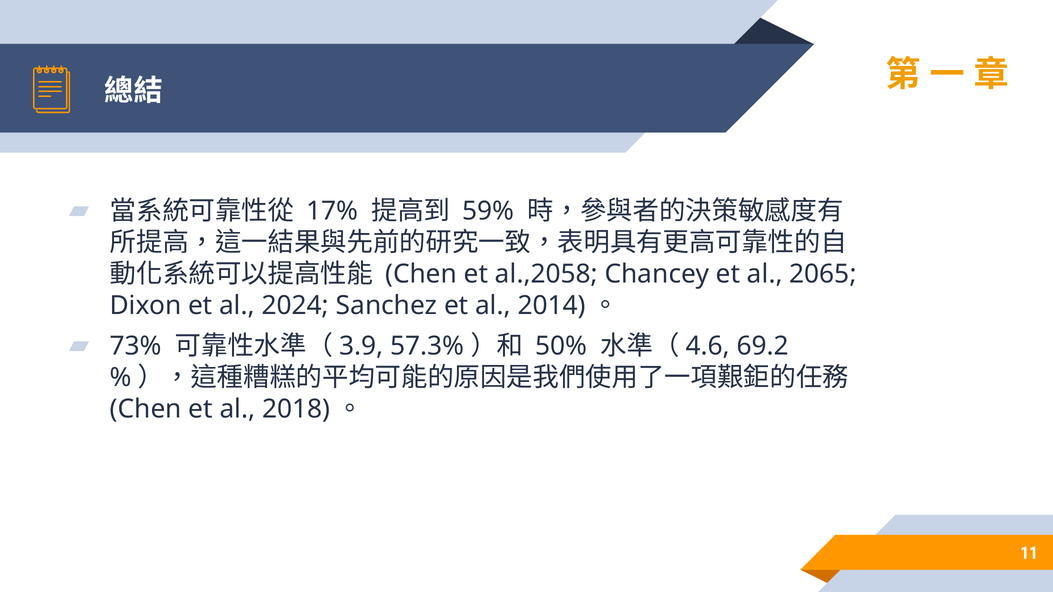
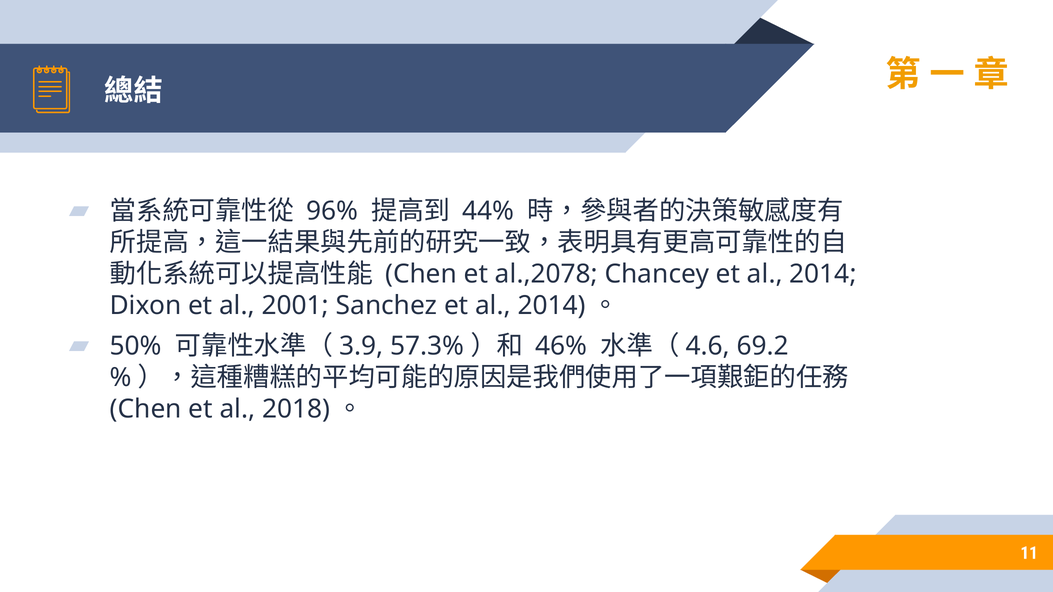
17%: 17% -> 96% (332, 211)
59%: 59% -> 44% (488, 211)
al.,2058: al.,2058 -> al.,2078 (546, 274)
2065: 2065 -> 2014 (823, 274)
2024: 2024 -> 2001 (295, 306)
73%: 73% -> 50% (136, 346)
50%: 50% -> 46% (561, 346)
